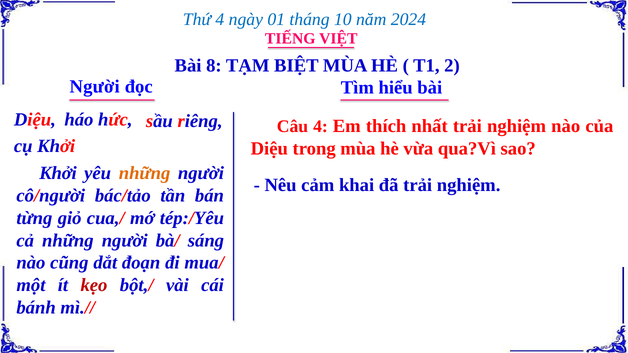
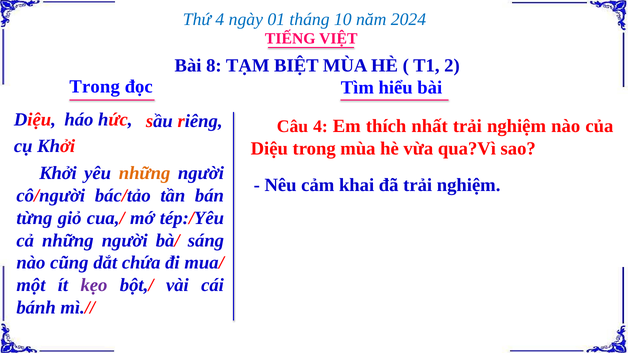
Người: Người -> Trong (95, 87)
đoạn: đoạn -> chứa (141, 263)
kẹo colour: red -> purple (94, 285)
